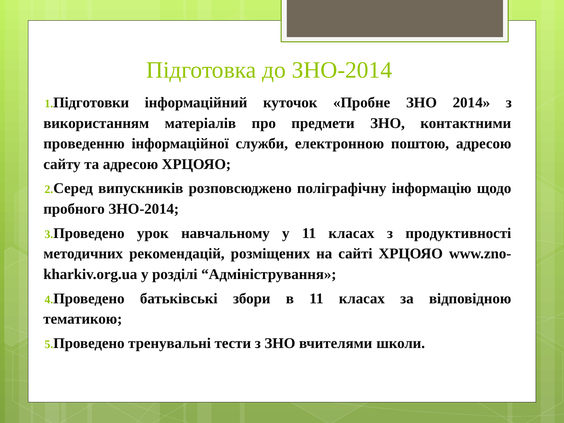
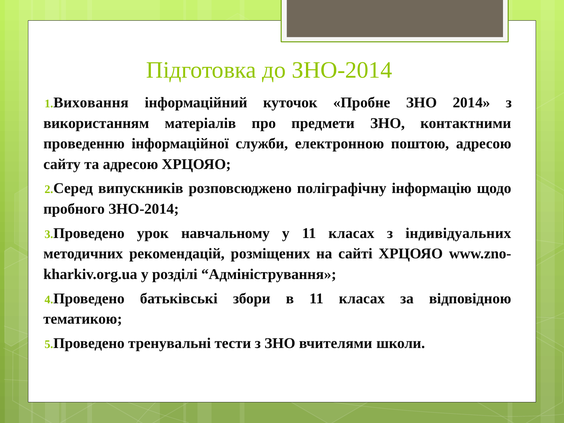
Підготовки: Підготовки -> Виховання (91, 103)
продуктивності: продуктивності -> індивідуальних (458, 233)
